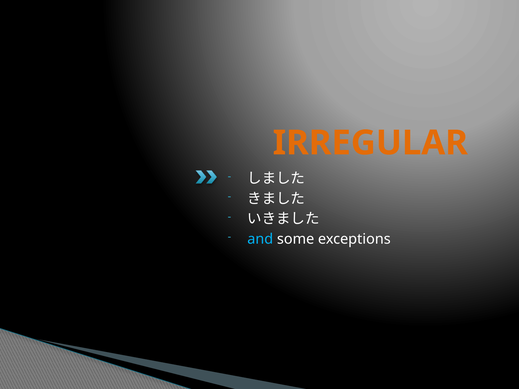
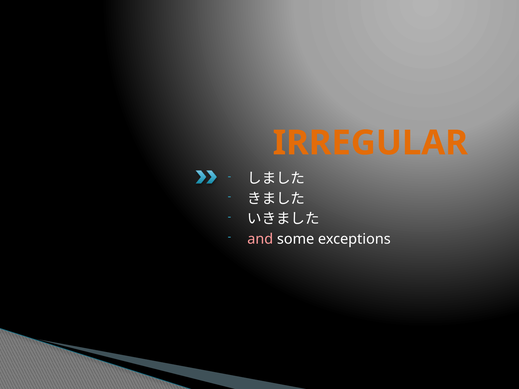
and colour: light blue -> pink (260, 239)
